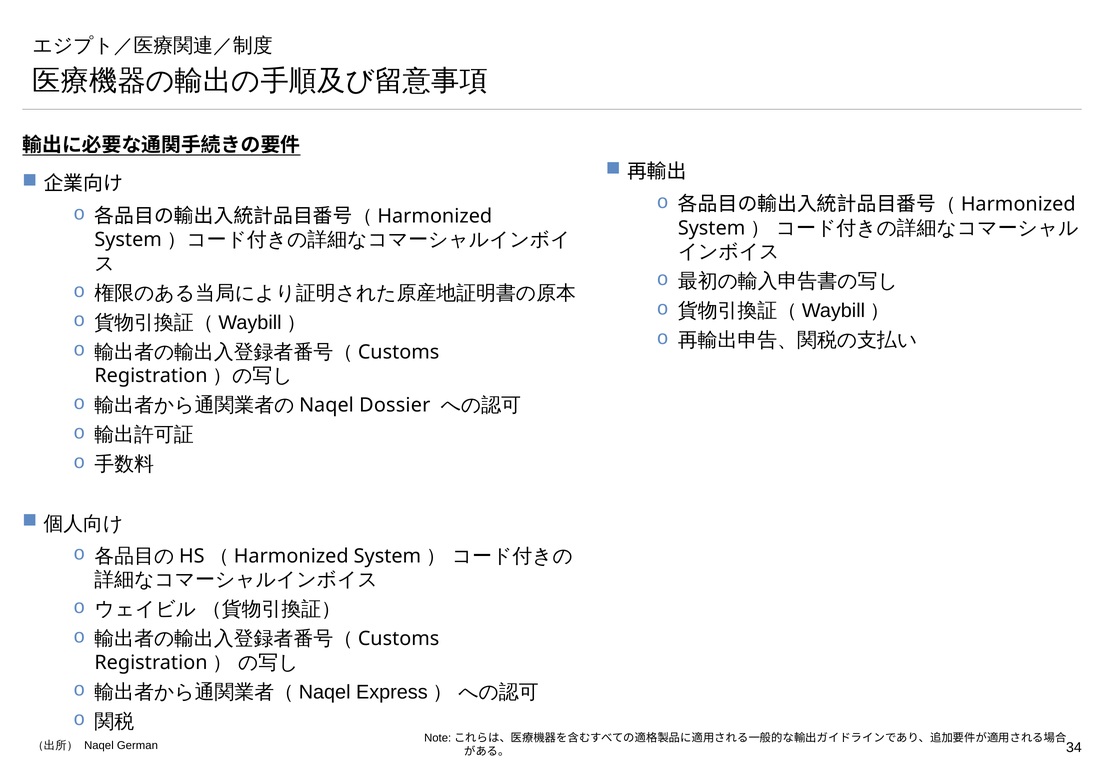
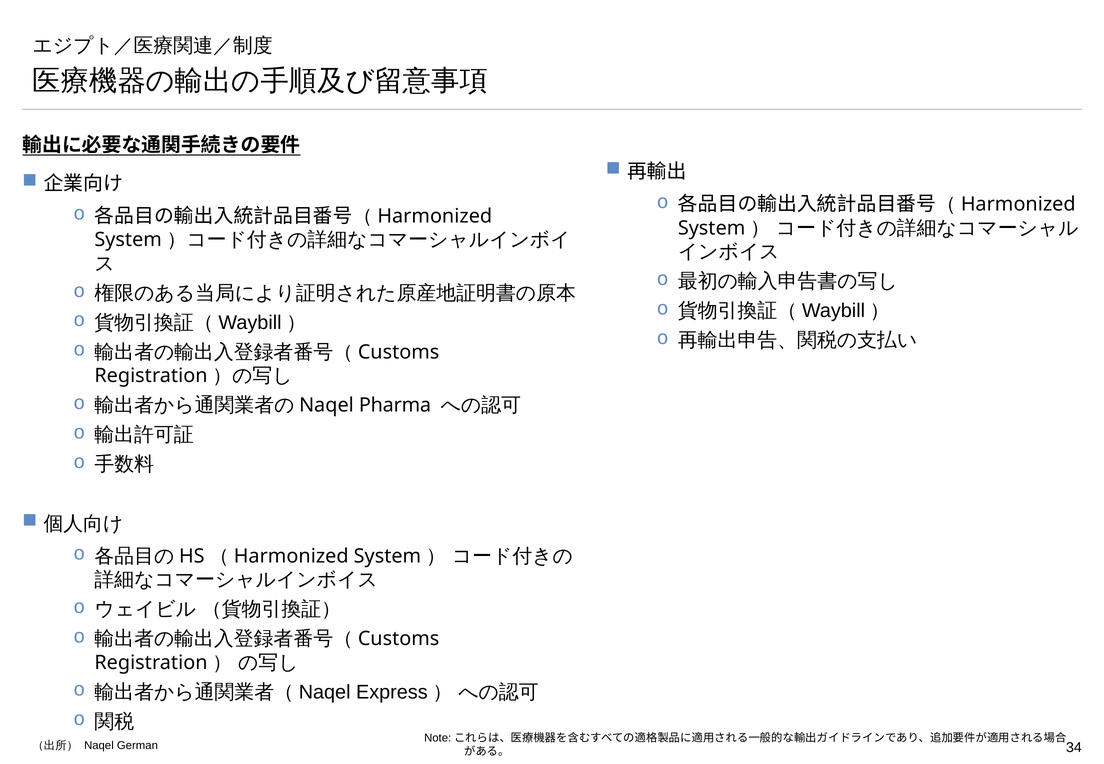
Dossier: Dossier -> Pharma (395, 406)
